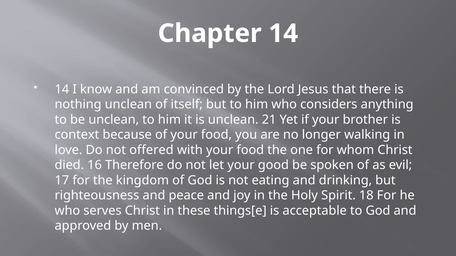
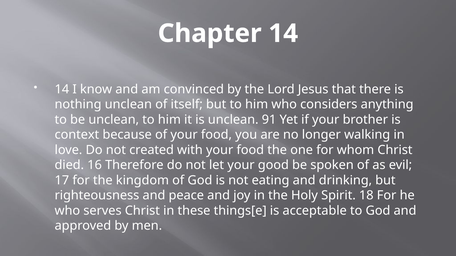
21: 21 -> 91 (269, 120)
offered: offered -> created (152, 150)
